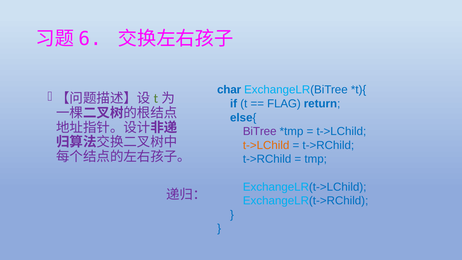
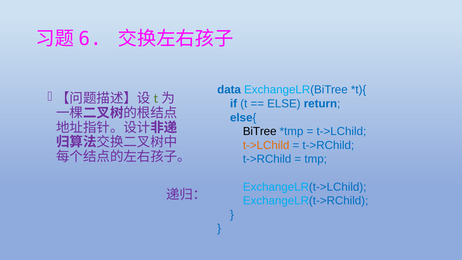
char: char -> data (229, 90)
FLAG: FLAG -> ELSE (284, 104)
BiTree colour: purple -> black (260, 131)
